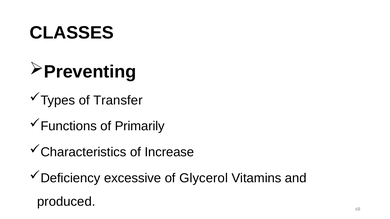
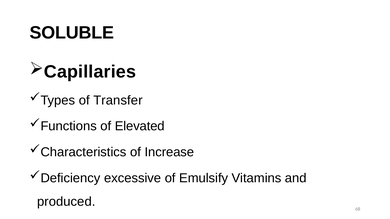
CLASSES: CLASSES -> SOLUBLE (72, 33)
Preventing: Preventing -> Capillaries (90, 72)
Primarily: Primarily -> Elevated (140, 126)
Glycerol: Glycerol -> Emulsify (204, 178)
